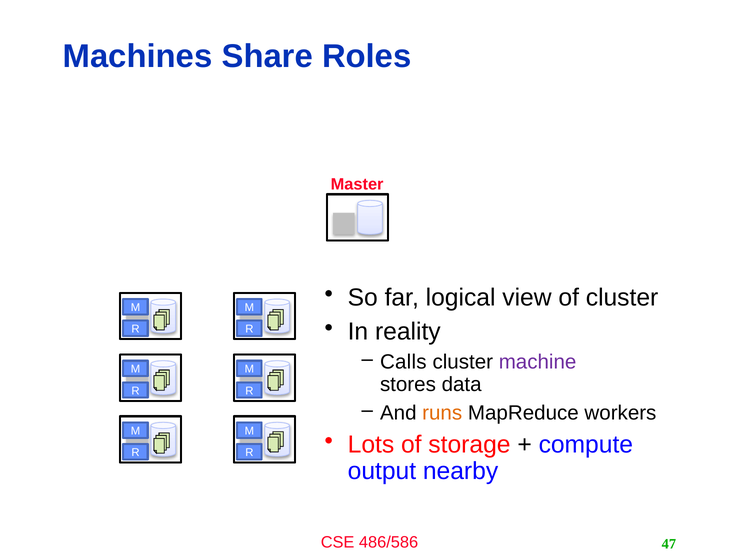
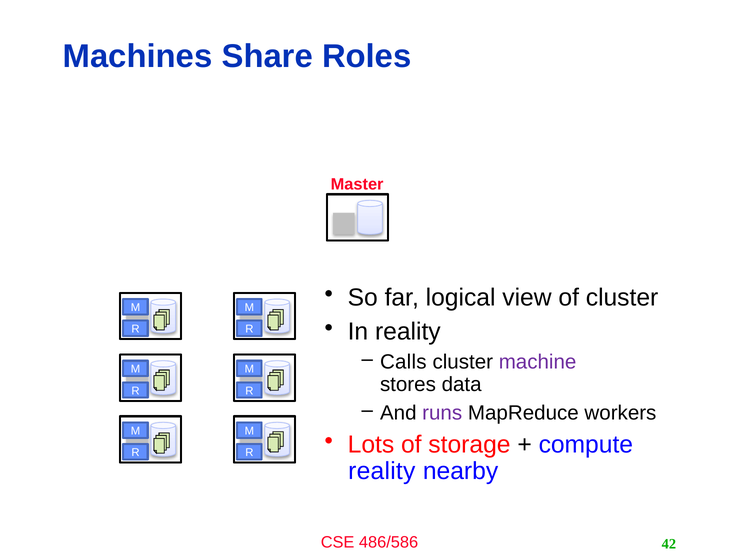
runs colour: orange -> purple (442, 412)
output: output -> reality (382, 471)
47: 47 -> 42 (669, 543)
